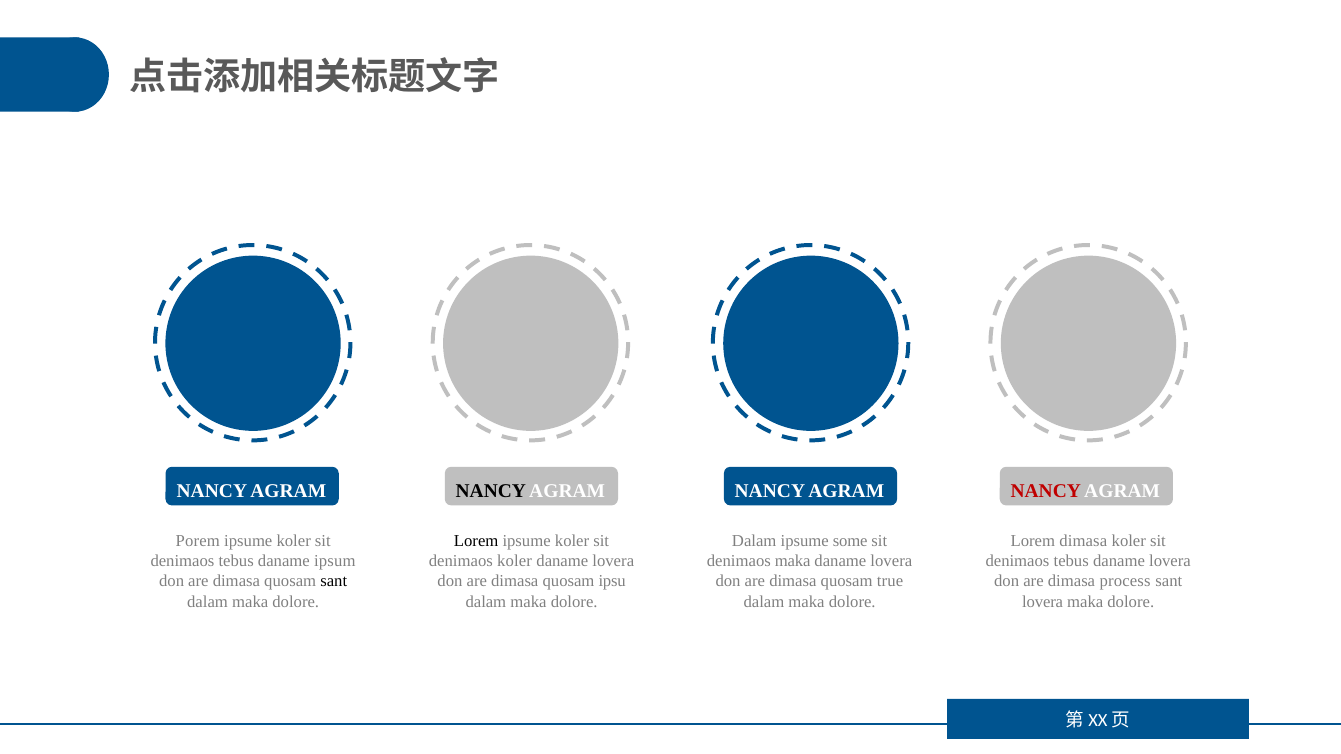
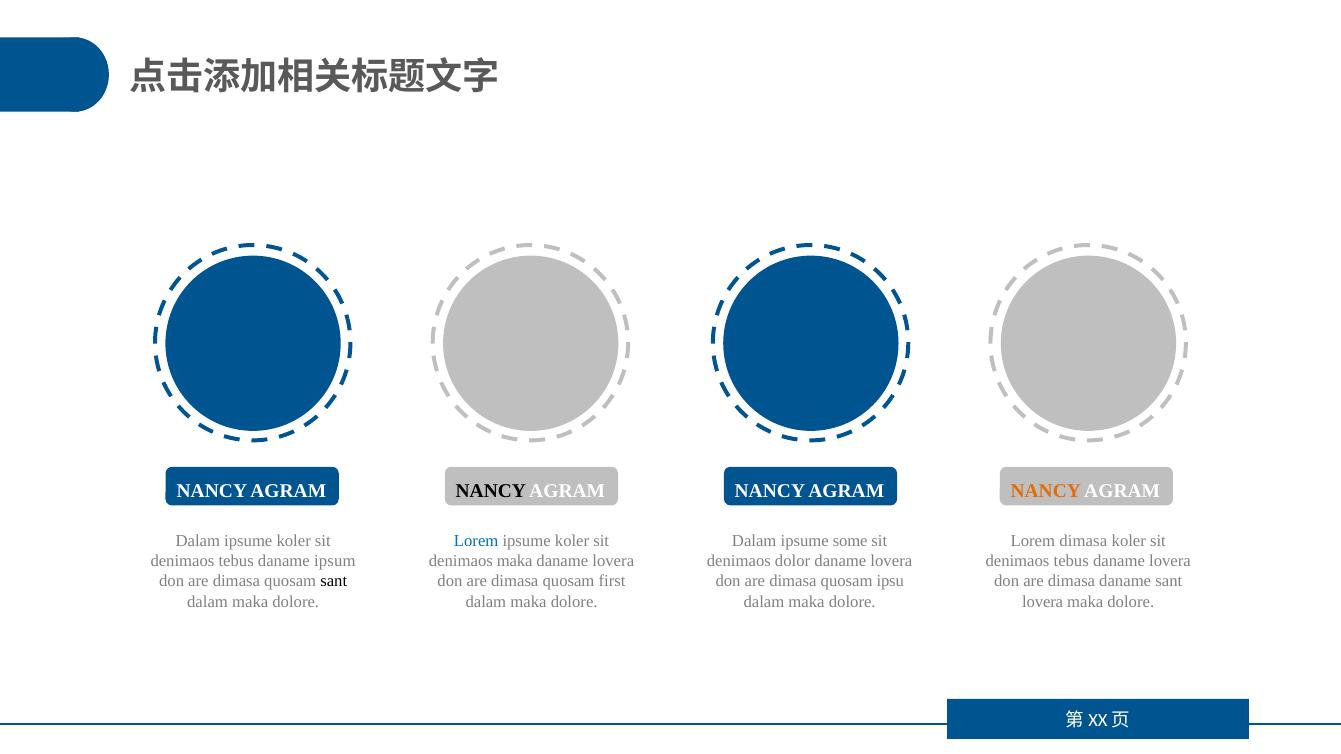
NANCY colour: red -> orange (1046, 492)
Porem: Porem -> Dalam (198, 542)
Lorem colour: black -> blue (476, 542)
denimaos koler: koler -> maka (515, 562)
denimaos maka: maka -> dolor (793, 562)
ipsu: ipsu -> first (612, 582)
true: true -> ipsu (890, 582)
dimasa process: process -> daname (1125, 582)
